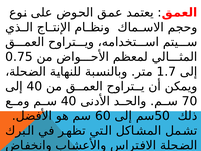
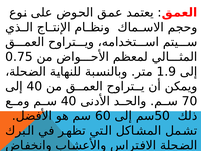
1.7: 1.7 -> 1.9 (166, 71)
